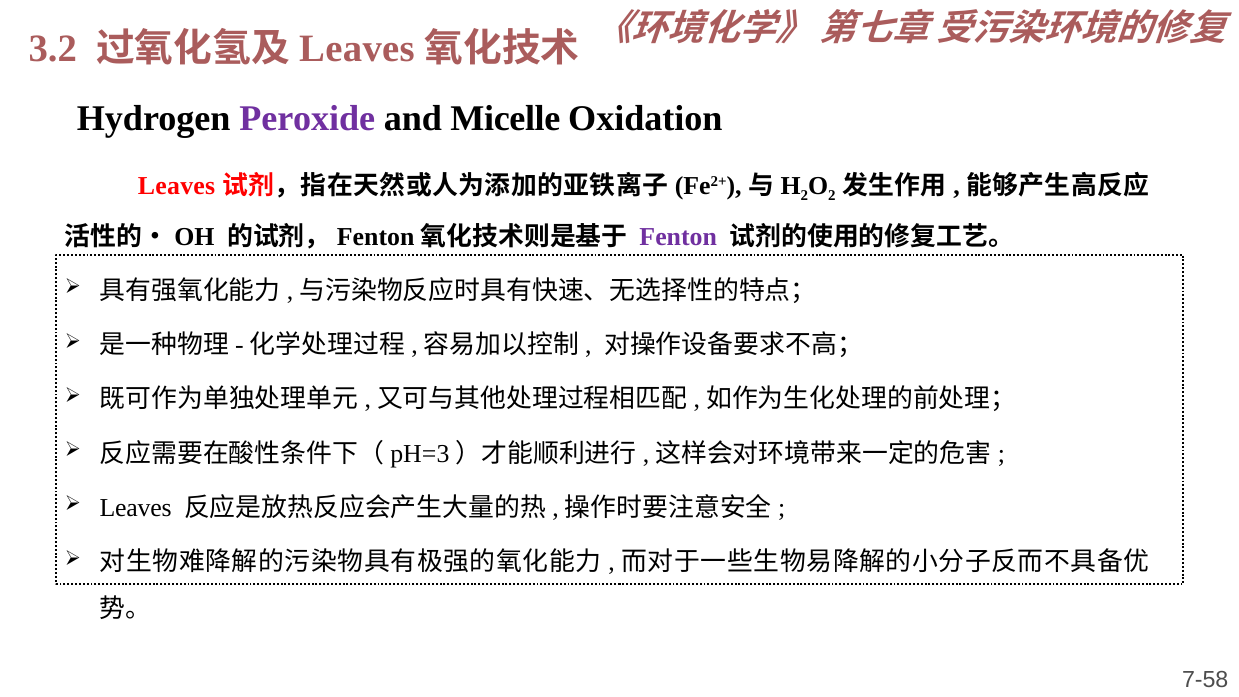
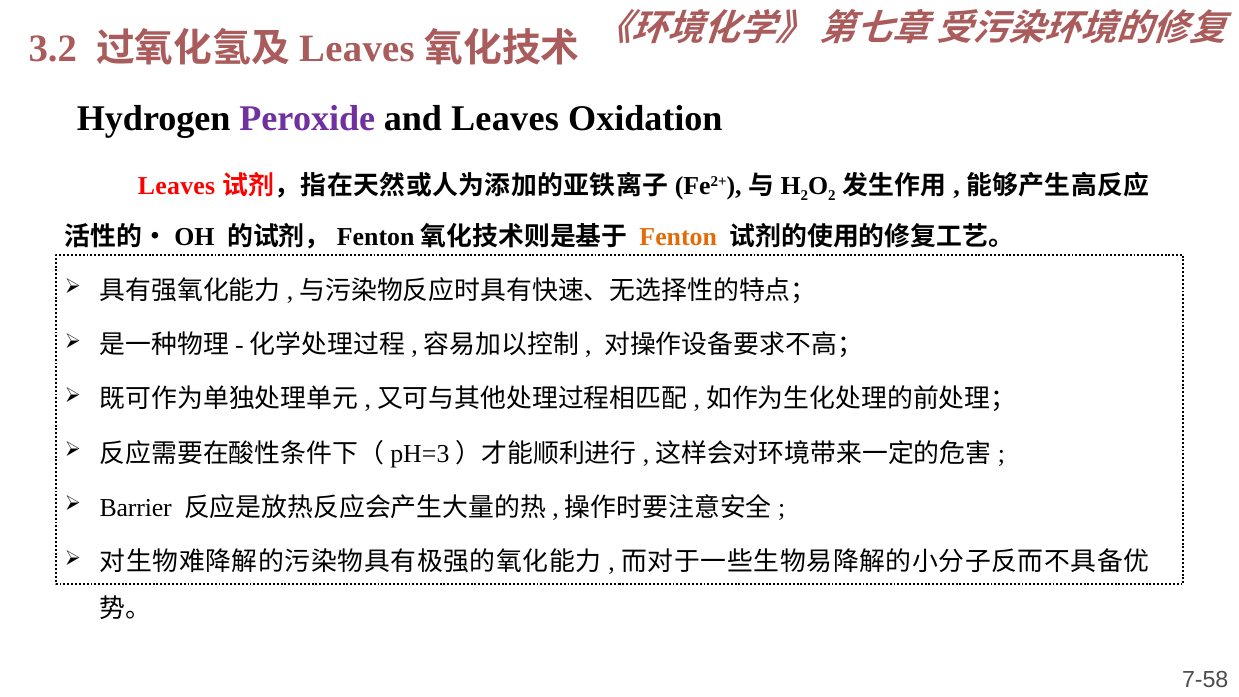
and Micelle: Micelle -> Leaves (505, 119)
Fenton colour: purple -> orange (678, 237)
Leaves: Leaves -> Barrier (136, 508)
